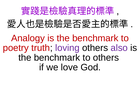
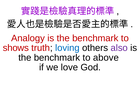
poetry: poetry -> shows (16, 48)
loving colour: purple -> blue (67, 48)
to others: others -> above (106, 58)
